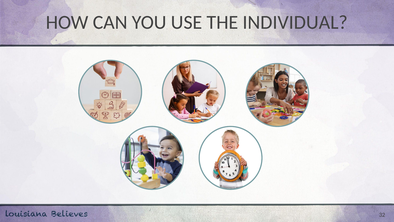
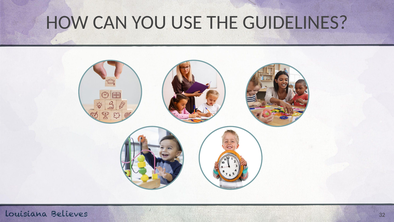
INDIVIDUAL: INDIVIDUAL -> GUIDELINES (295, 22)
